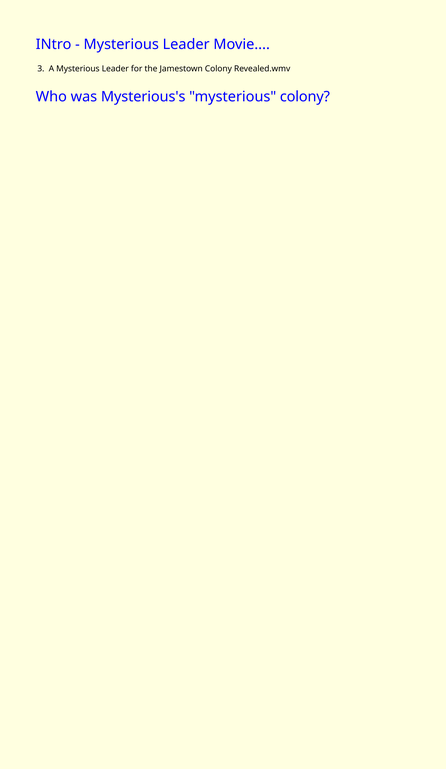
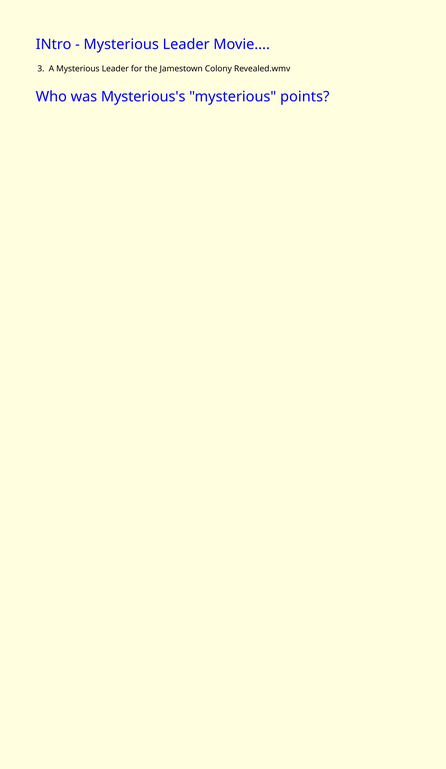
mysterious colony: colony -> points (305, 97)
